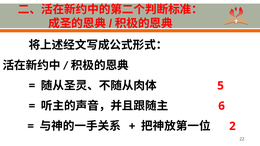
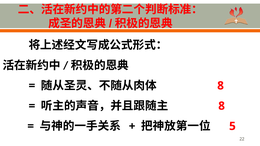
5: 5 -> 8 (221, 86)
6: 6 -> 8 (222, 106)
2: 2 -> 5 (232, 126)
